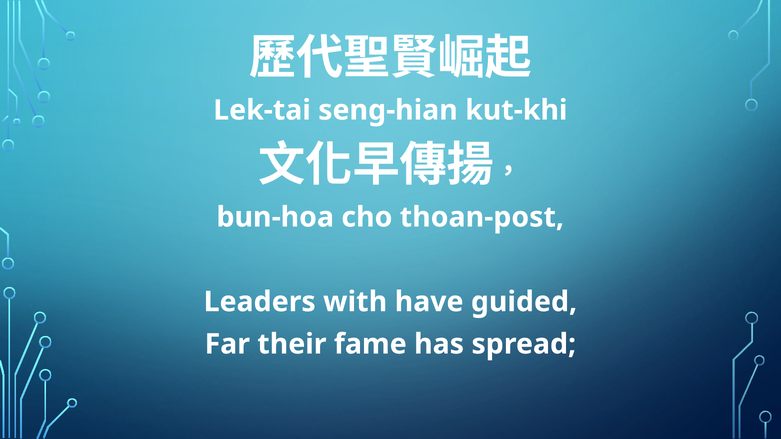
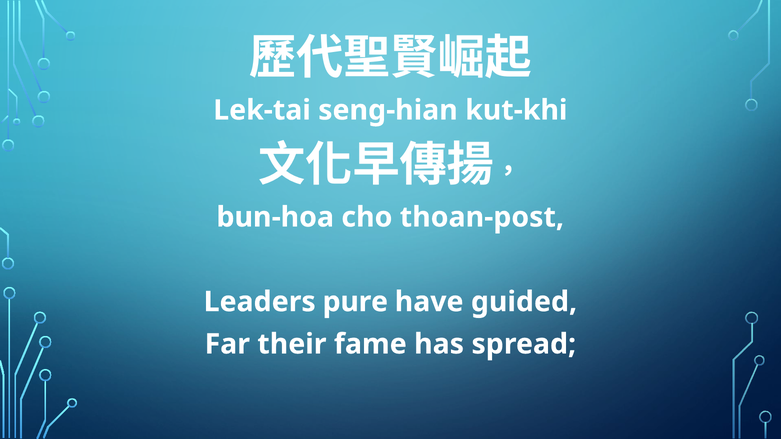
with: with -> pure (355, 302)
